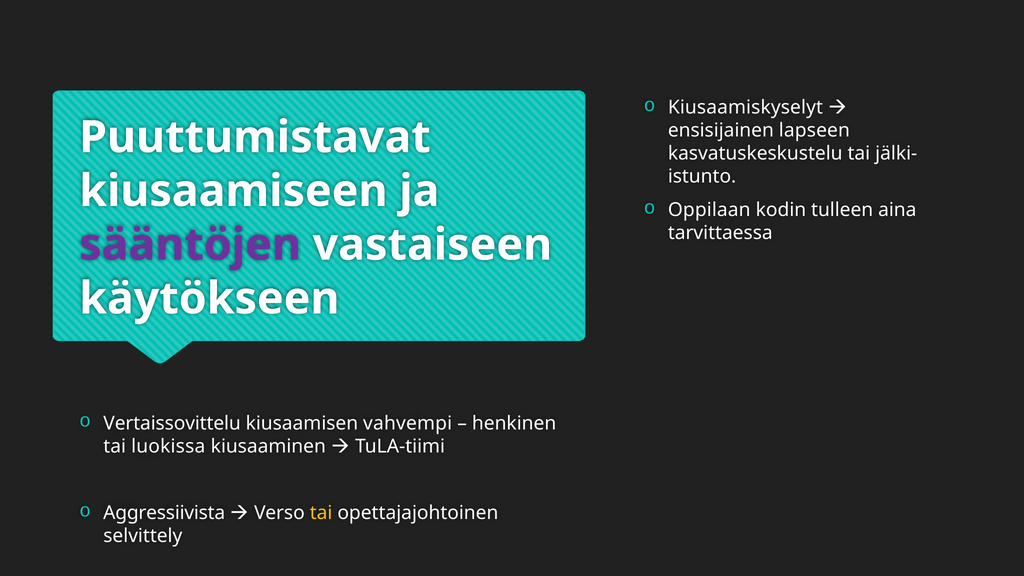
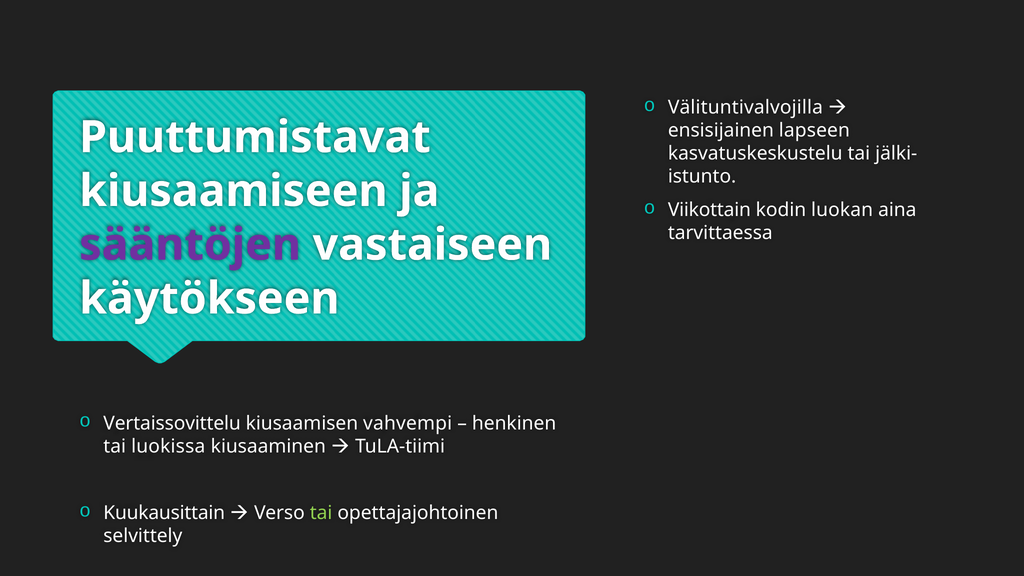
Kiusaamiskyselyt: Kiusaamiskyselyt -> Välituntivalvojilla (745, 108)
Oppilaan: Oppilaan -> Viikottain (709, 210)
tulleen: tulleen -> luokan (842, 210)
Aggressiivista: Aggressiivista -> Kuukausittain (164, 513)
tai colour: yellow -> light green (321, 513)
